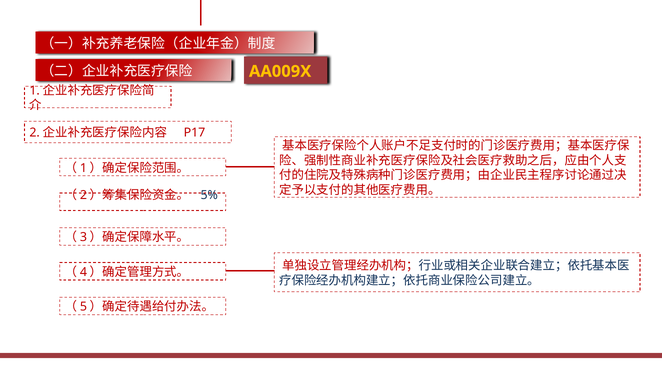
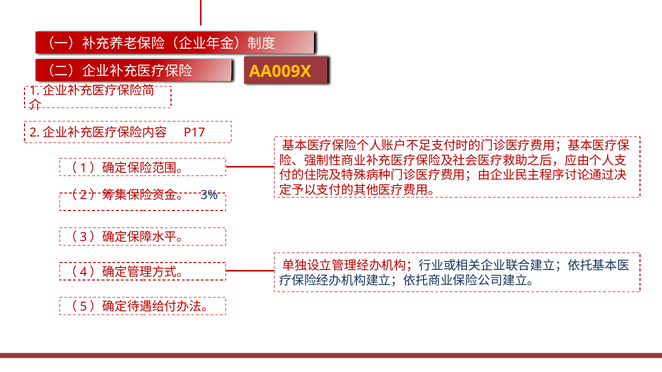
5%: 5% -> 3% (209, 195)
